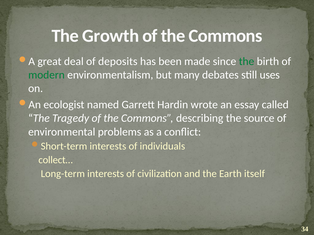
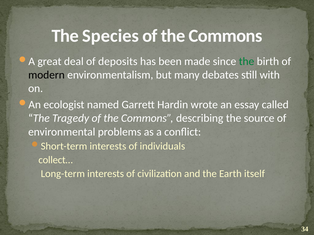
Growth: Growth -> Species (111, 36)
modern colour: green -> black (46, 75)
uses: uses -> with (270, 75)
